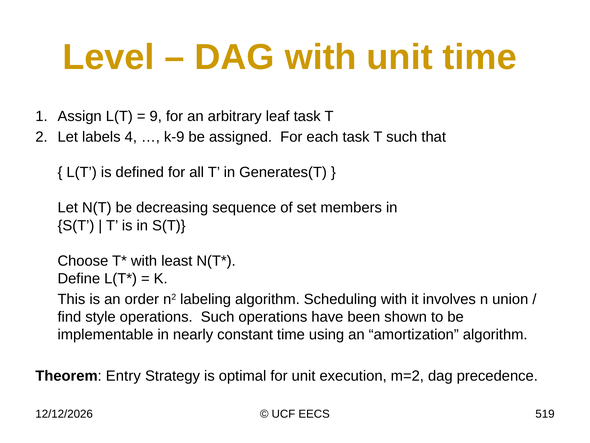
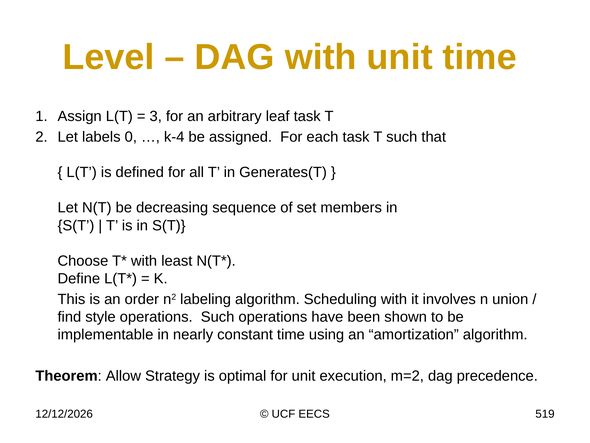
9: 9 -> 3 (156, 116)
4: 4 -> 0 (131, 137)
k-9: k-9 -> k-4 (174, 137)
Entry: Entry -> Allow (123, 376)
